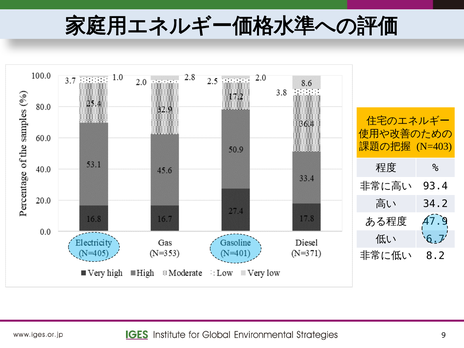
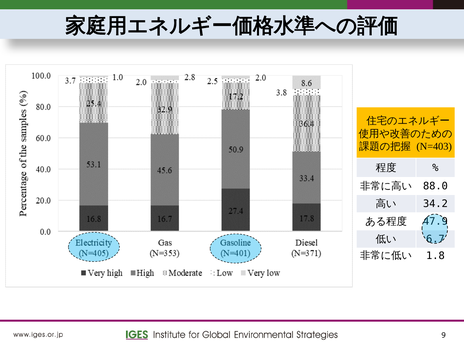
93.4: 93.4 -> 88.0 (435, 186)
8.2: 8.2 -> 1.8 (435, 256)
